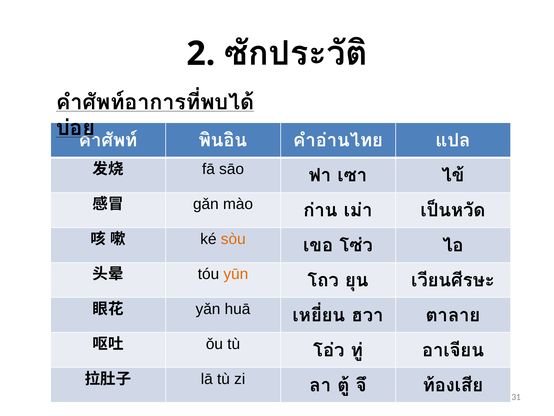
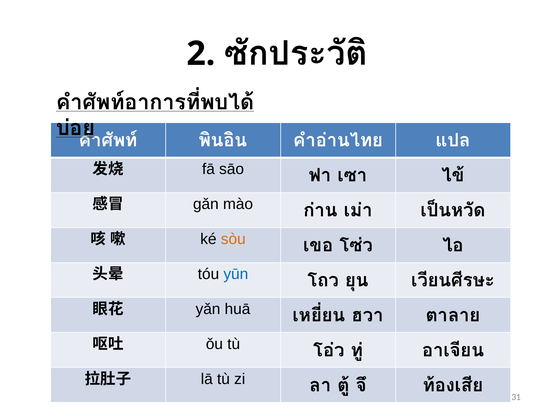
yūn colour: orange -> blue (236, 274)
